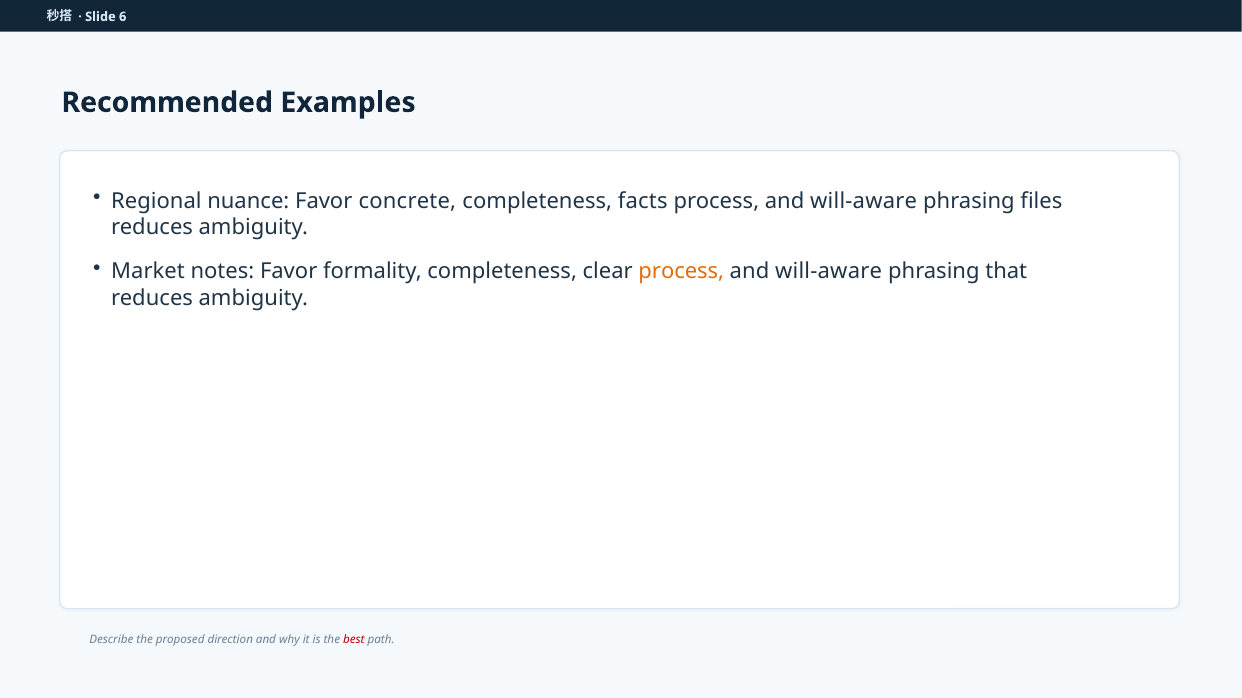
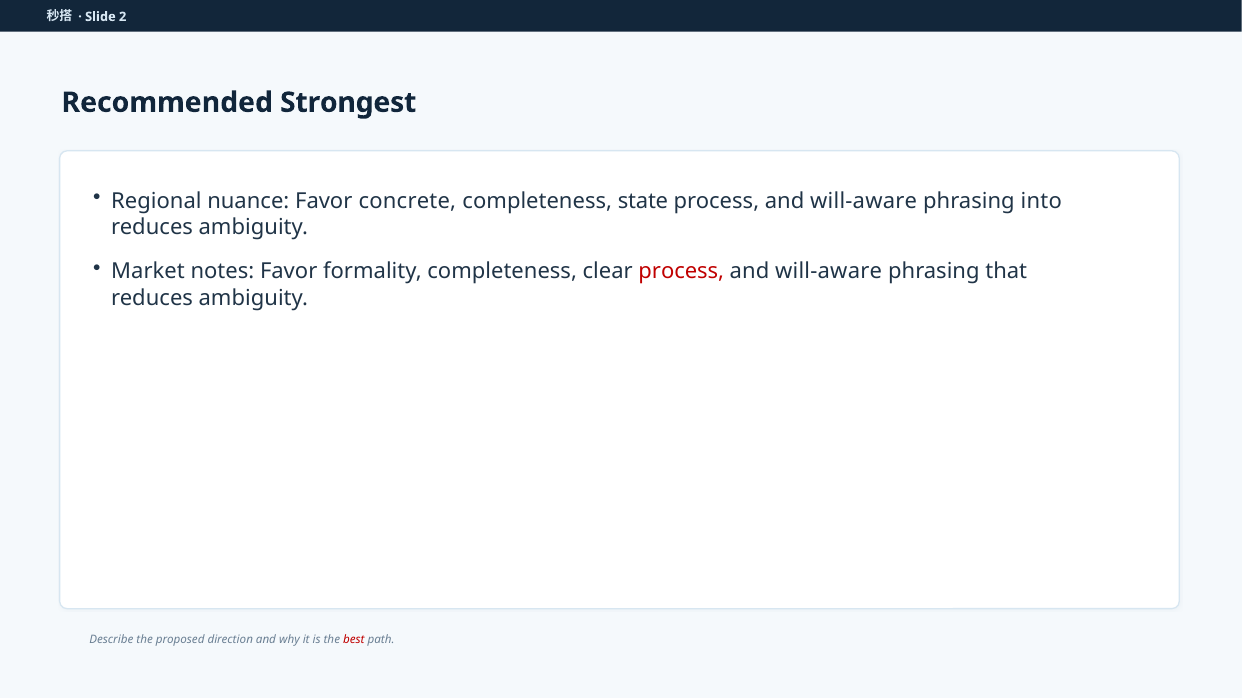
6: 6 -> 2 (123, 17)
Examples: Examples -> Strongest (348, 103)
facts: facts -> state (643, 201)
files: files -> into (1041, 201)
process colour: orange -> red (681, 272)
